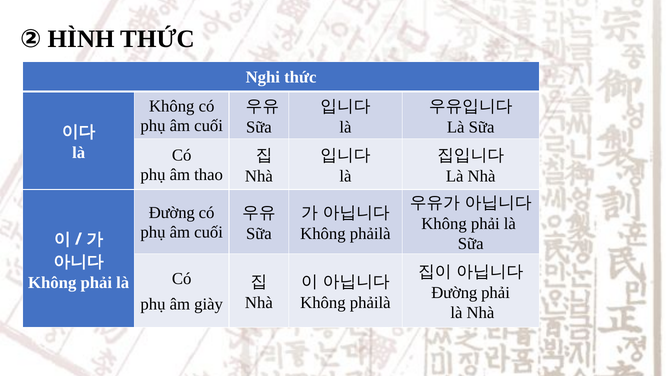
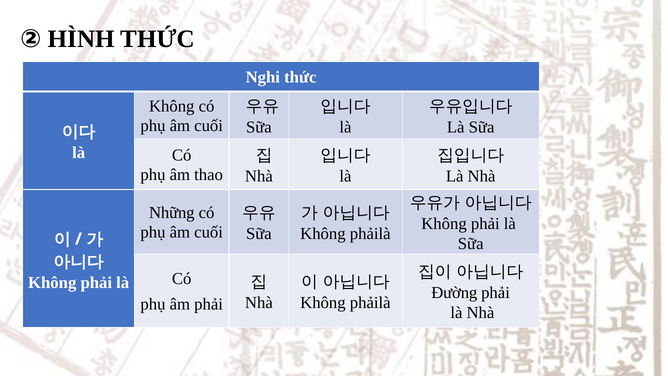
Đường: Đường -> Những (172, 212)
âm giày: giày -> phải (209, 304)
